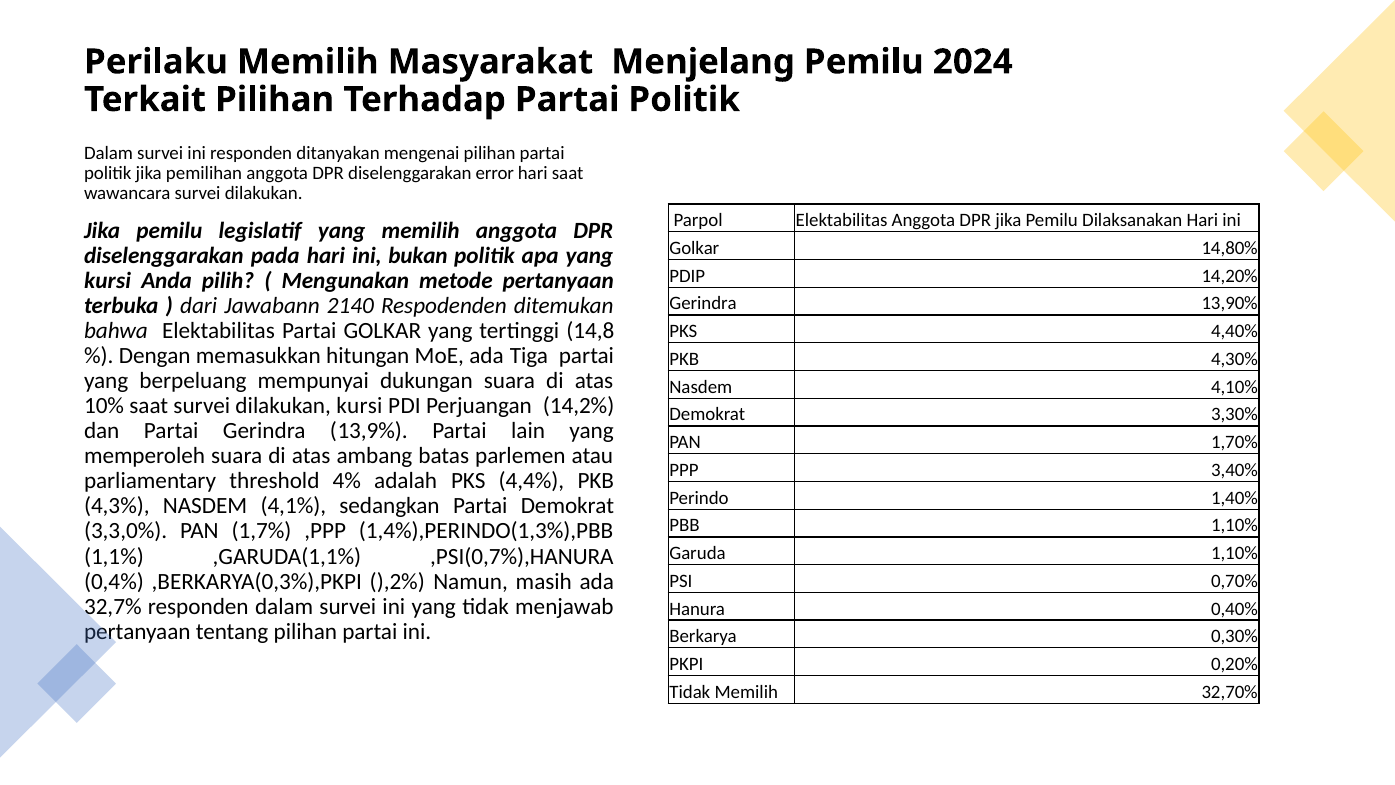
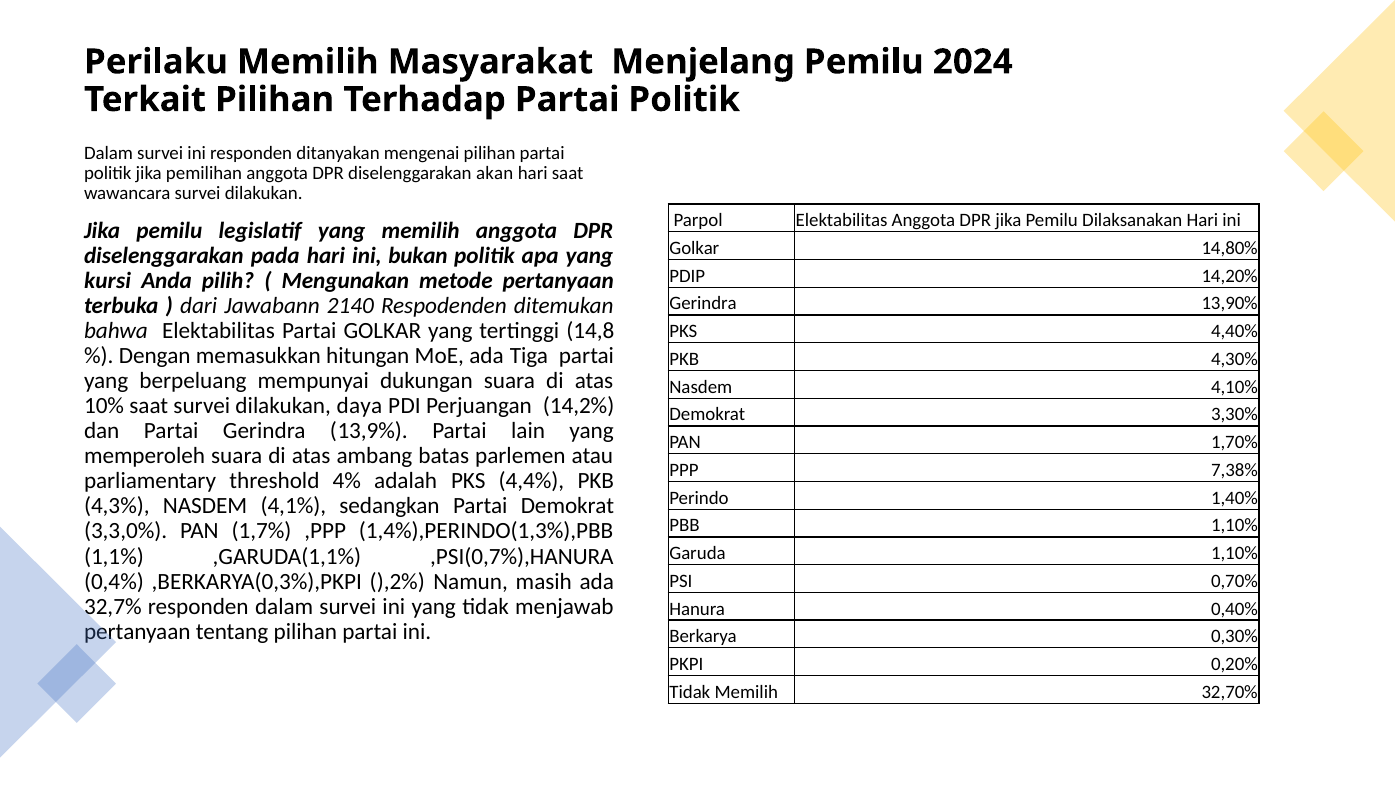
error: error -> akan (495, 173)
dilakukan kursi: kursi -> daya (359, 406)
3,40%: 3,40% -> 7,38% (1235, 470)
